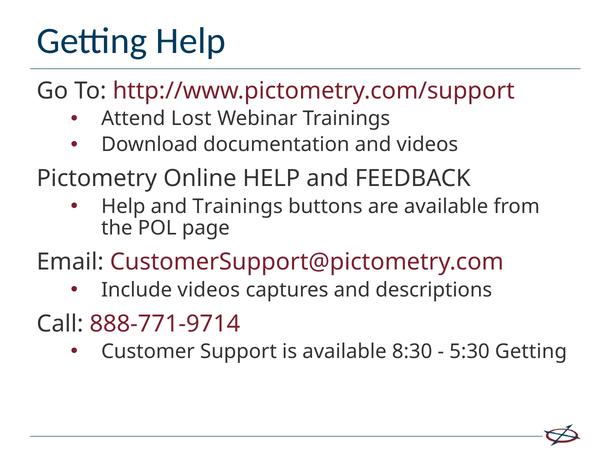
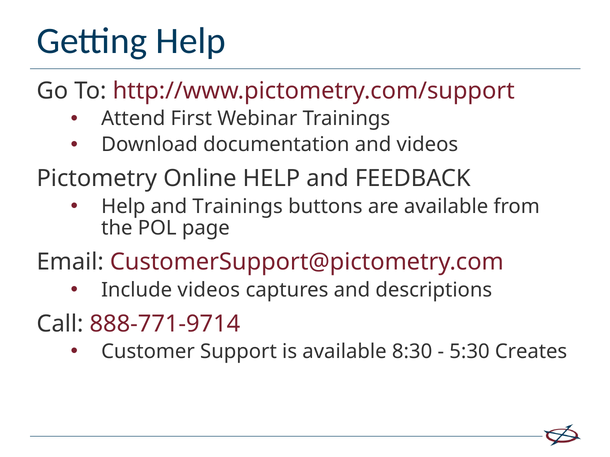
Lost: Lost -> First (191, 119)
5:30 Getting: Getting -> Creates (531, 352)
